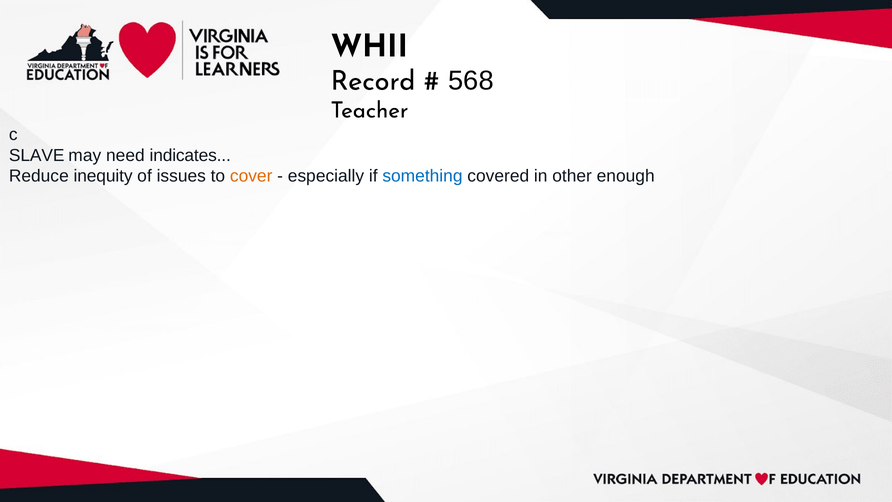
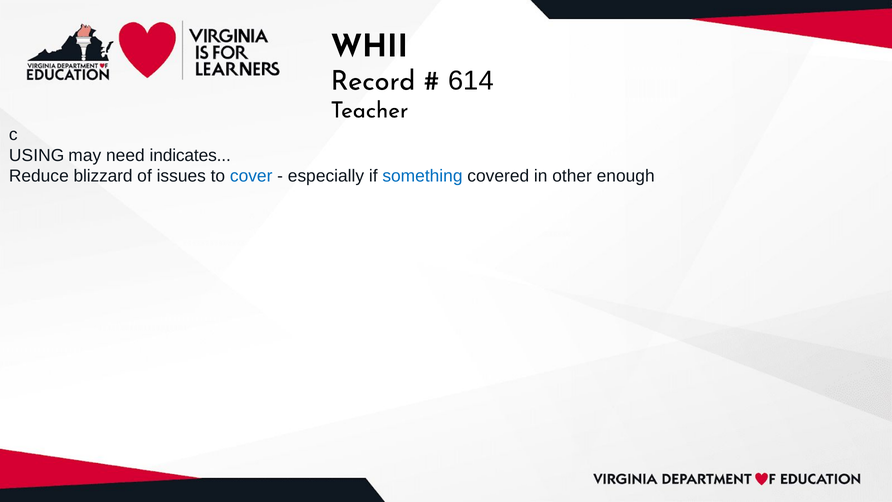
568: 568 -> 614 (471, 81)
SLAVE: SLAVE -> USING (37, 155)
inequity: inequity -> blizzard (103, 176)
cover colour: orange -> blue (251, 176)
